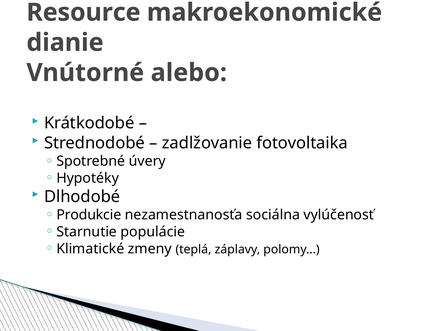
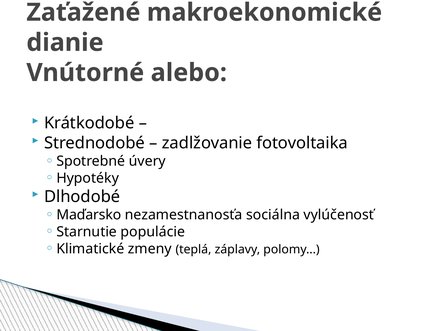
Resource: Resource -> Zaťažené (83, 12)
Produkcie: Produkcie -> Maďarsko (89, 215)
